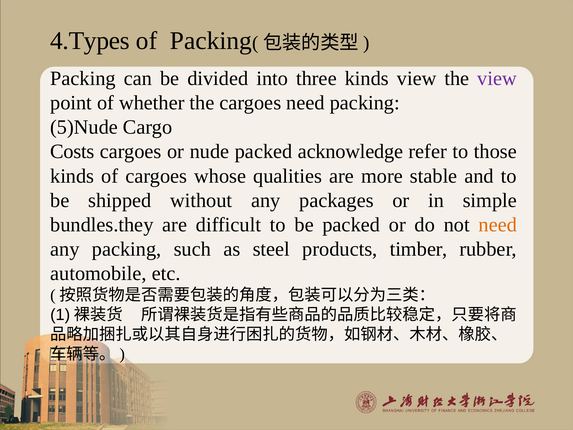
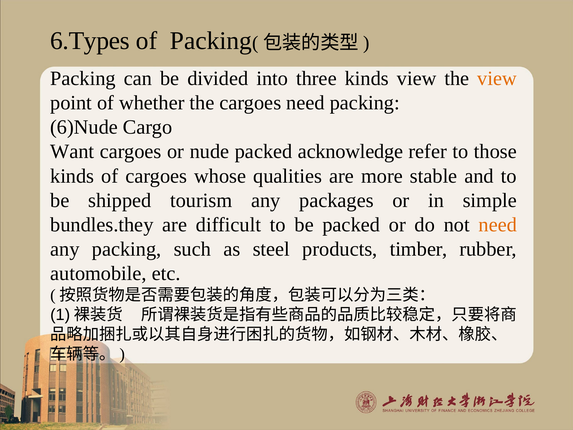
4.Types: 4.Types -> 6.Types (90, 41)
view colour: purple -> orange (497, 78)
5)Nude: 5)Nude -> 6)Nude (84, 127)
Costs: Costs -> Want (72, 152)
without: without -> tourism (201, 200)
